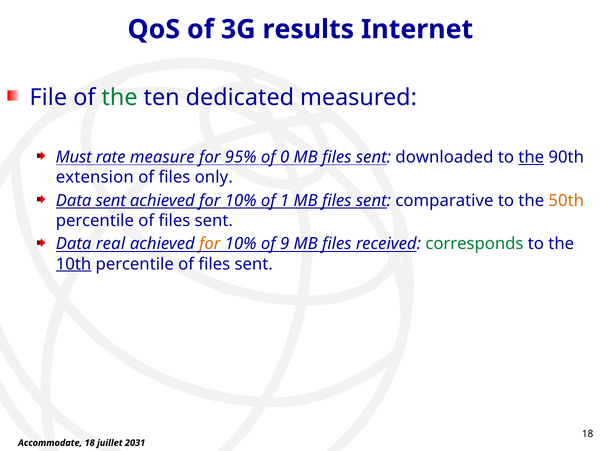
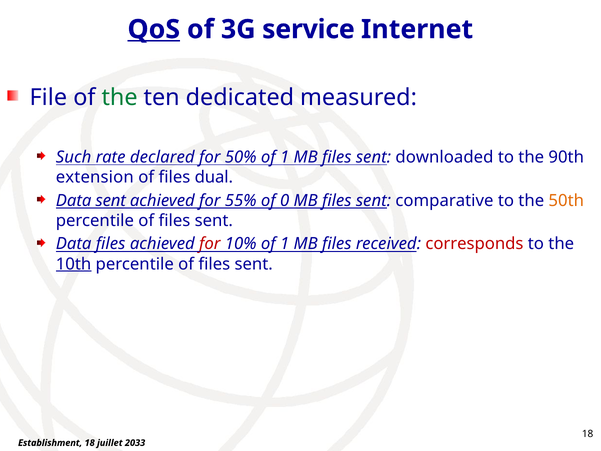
QoS underline: none -> present (154, 29)
results: results -> service (308, 29)
Must: Must -> Such (74, 157)
measure: measure -> declared (162, 157)
95%: 95% -> 50% (241, 157)
0: 0 -> 1 (285, 157)
the underline: present -> none (531, 157)
only: only -> dual (214, 177)
10%: 10% -> 55% (241, 200)
1: 1 -> 0 (285, 200)
Data real: real -> files (111, 244)
for colour: orange -> red (210, 244)
10% of 9: 9 -> 1 (285, 244)
corresponds colour: green -> red (474, 244)
Accommodate: Accommodate -> Establishment (50, 443)
2031: 2031 -> 2033 (135, 443)
